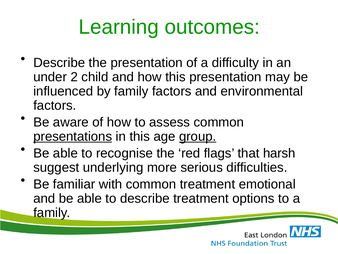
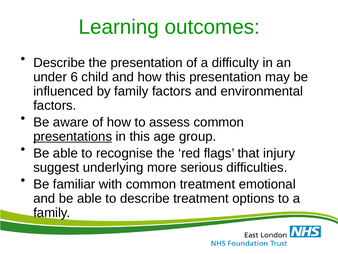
2: 2 -> 6 (74, 77)
group underline: present -> none (198, 136)
harsh: harsh -> injury (279, 153)
